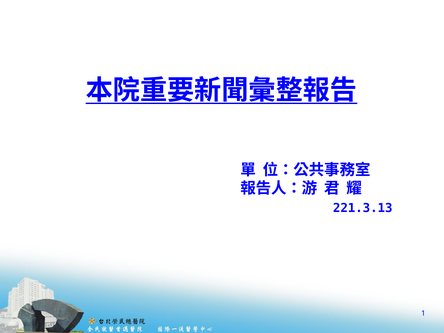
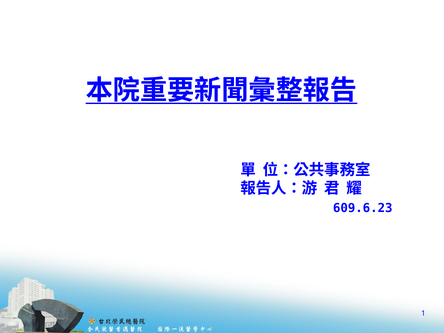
221.3.13: 221.3.13 -> 609.6.23 (363, 208)
